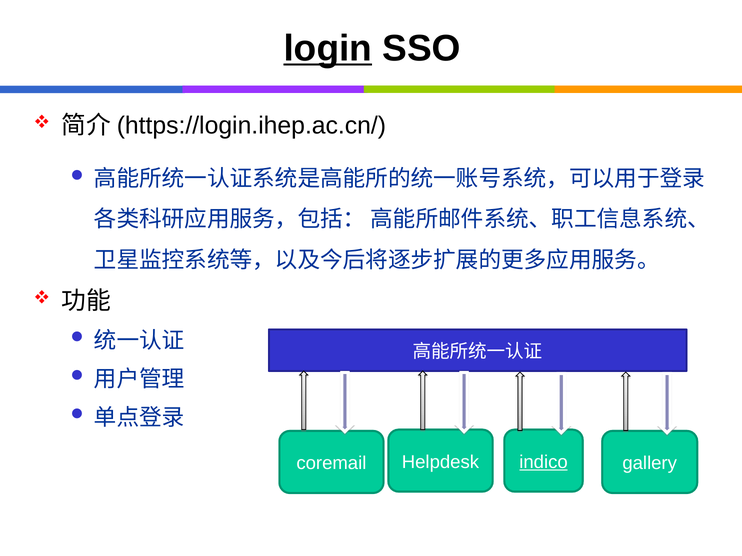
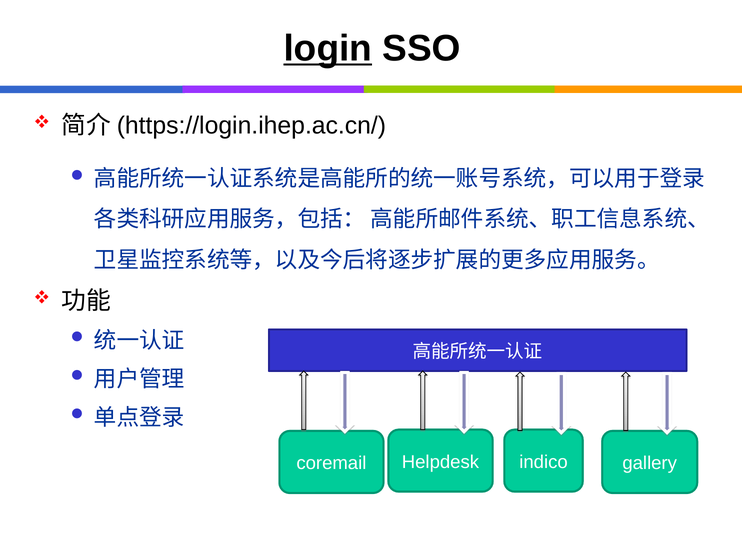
indico underline: present -> none (544, 462)
